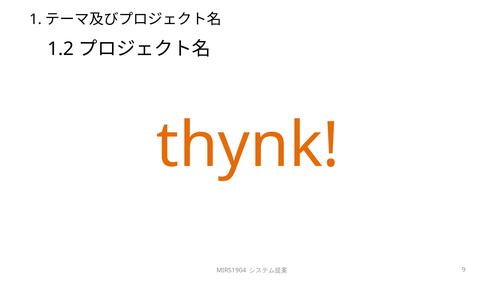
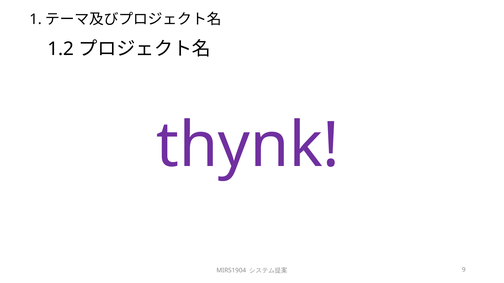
thynk colour: orange -> purple (248, 146)
